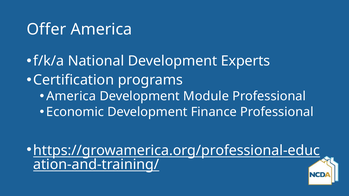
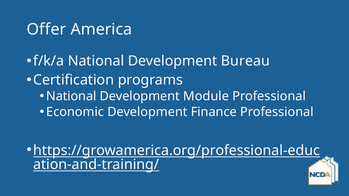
Experts: Experts -> Bureau (245, 61)
America: America -> National (71, 96)
